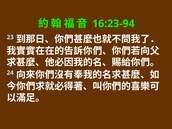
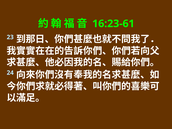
16:23-94: 16:23-94 -> 16:23-61 (113, 24)
